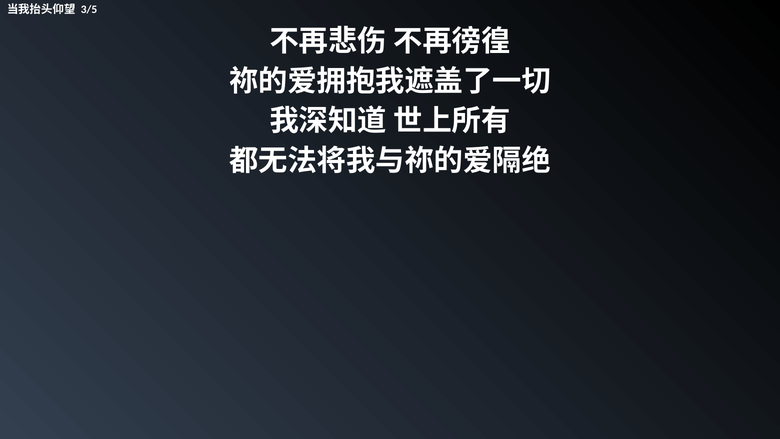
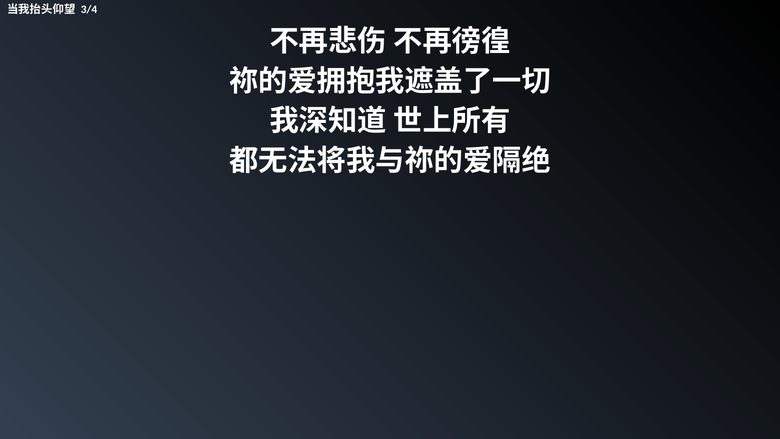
3/5: 3/5 -> 3/4 (89, 10)
